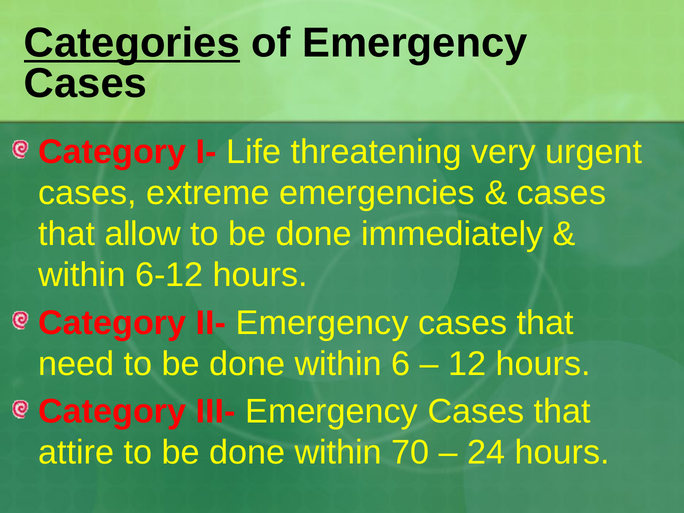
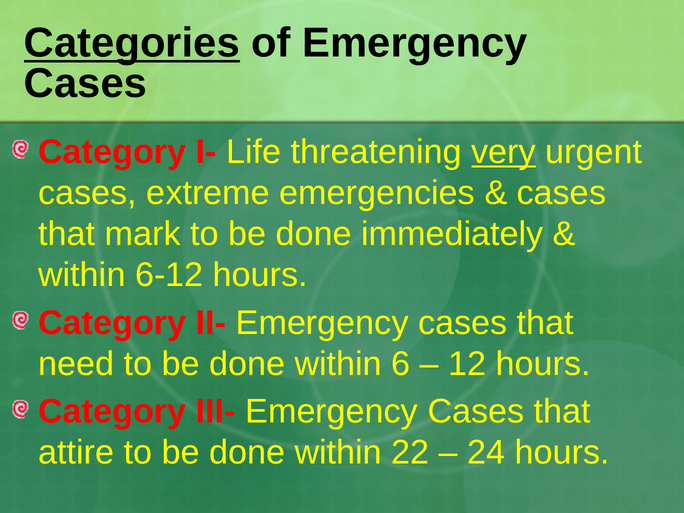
very underline: none -> present (504, 152)
allow: allow -> mark (143, 234)
70: 70 -> 22 (410, 453)
